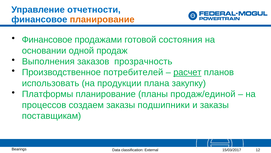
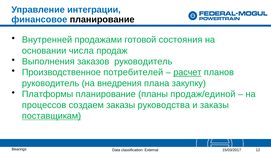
отчетности: отчетности -> интеграции (94, 10)
планирование colour: orange -> black (102, 20)
Финансовое: Финансовое -> Внутренней (47, 40)
одной: одной -> числа (81, 50)
заказов прозрачность: прозрачность -> руководитель (143, 61)
использовать: использовать -> руководитель (51, 83)
продукции: продукции -> внедрения (119, 83)
подшипники: подшипники -> руководства (164, 105)
поставщикам underline: none -> present (51, 115)
